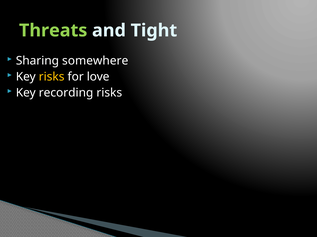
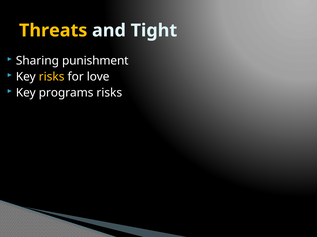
Threats colour: light green -> yellow (53, 31)
somewhere: somewhere -> punishment (95, 61)
recording: recording -> programs (66, 93)
